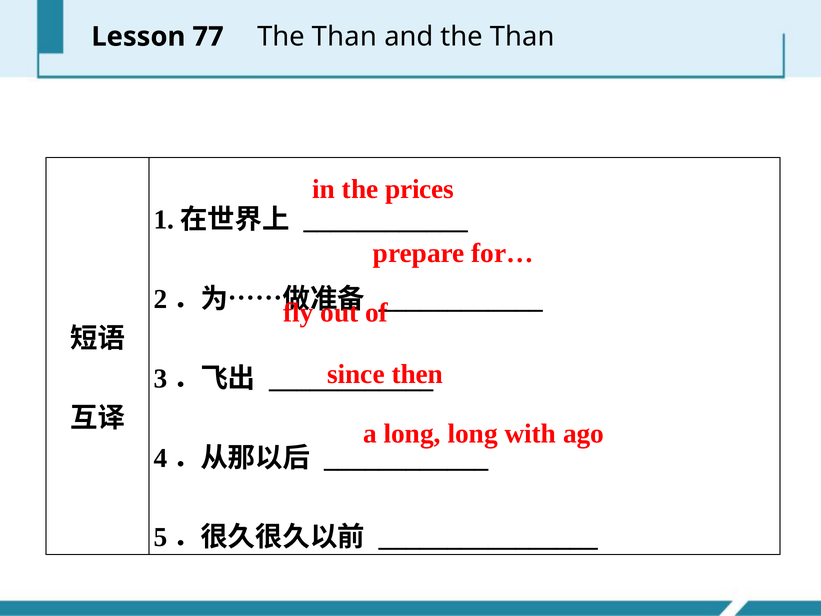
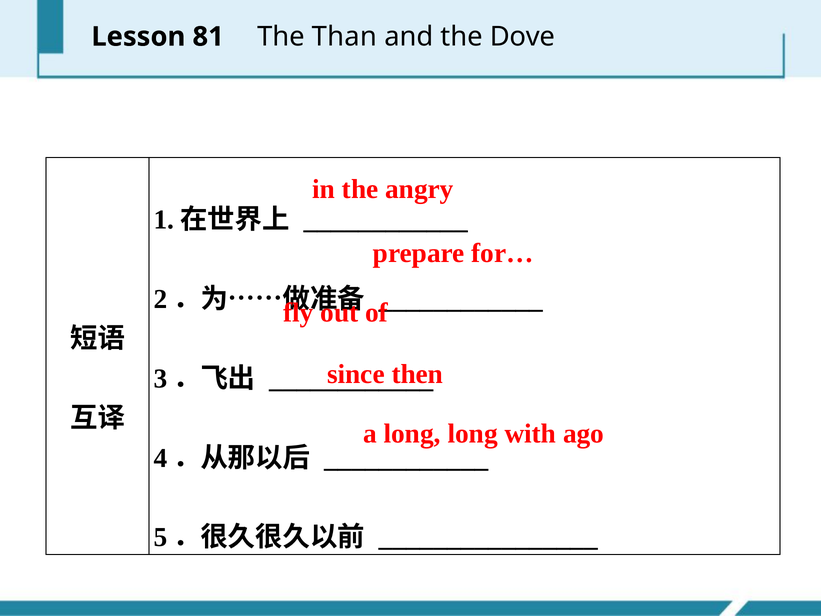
77: 77 -> 81 (208, 37)
and the Than: Than -> Dove (522, 37)
prices: prices -> angry (419, 189)
